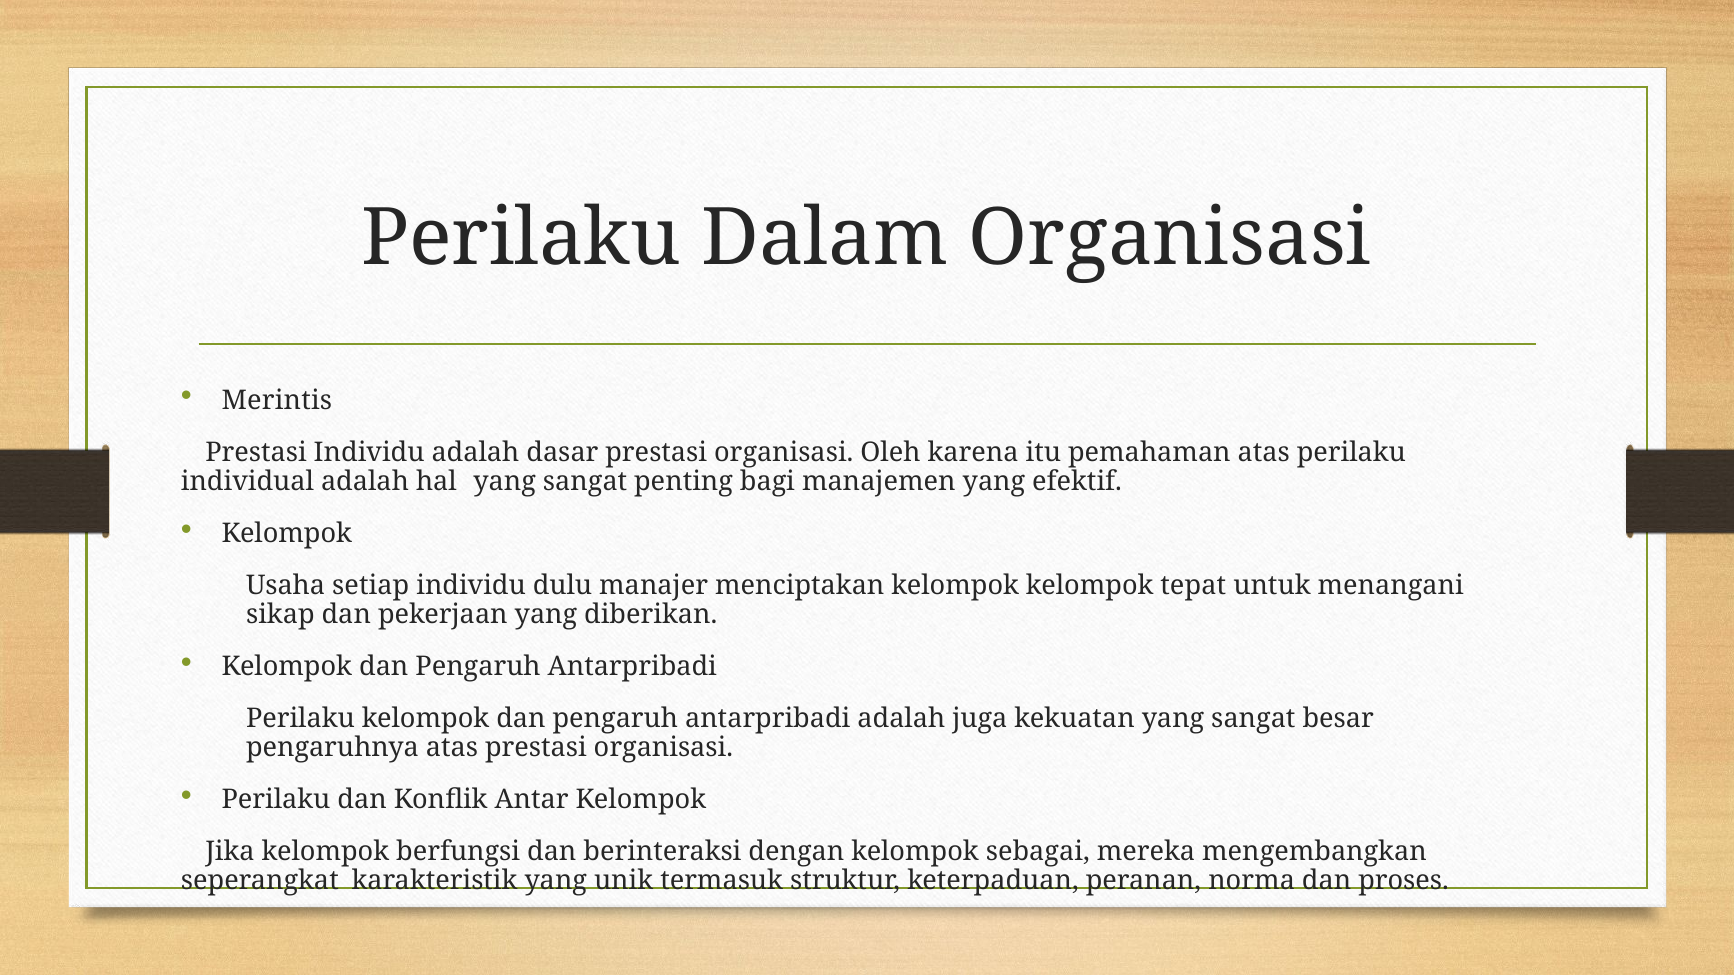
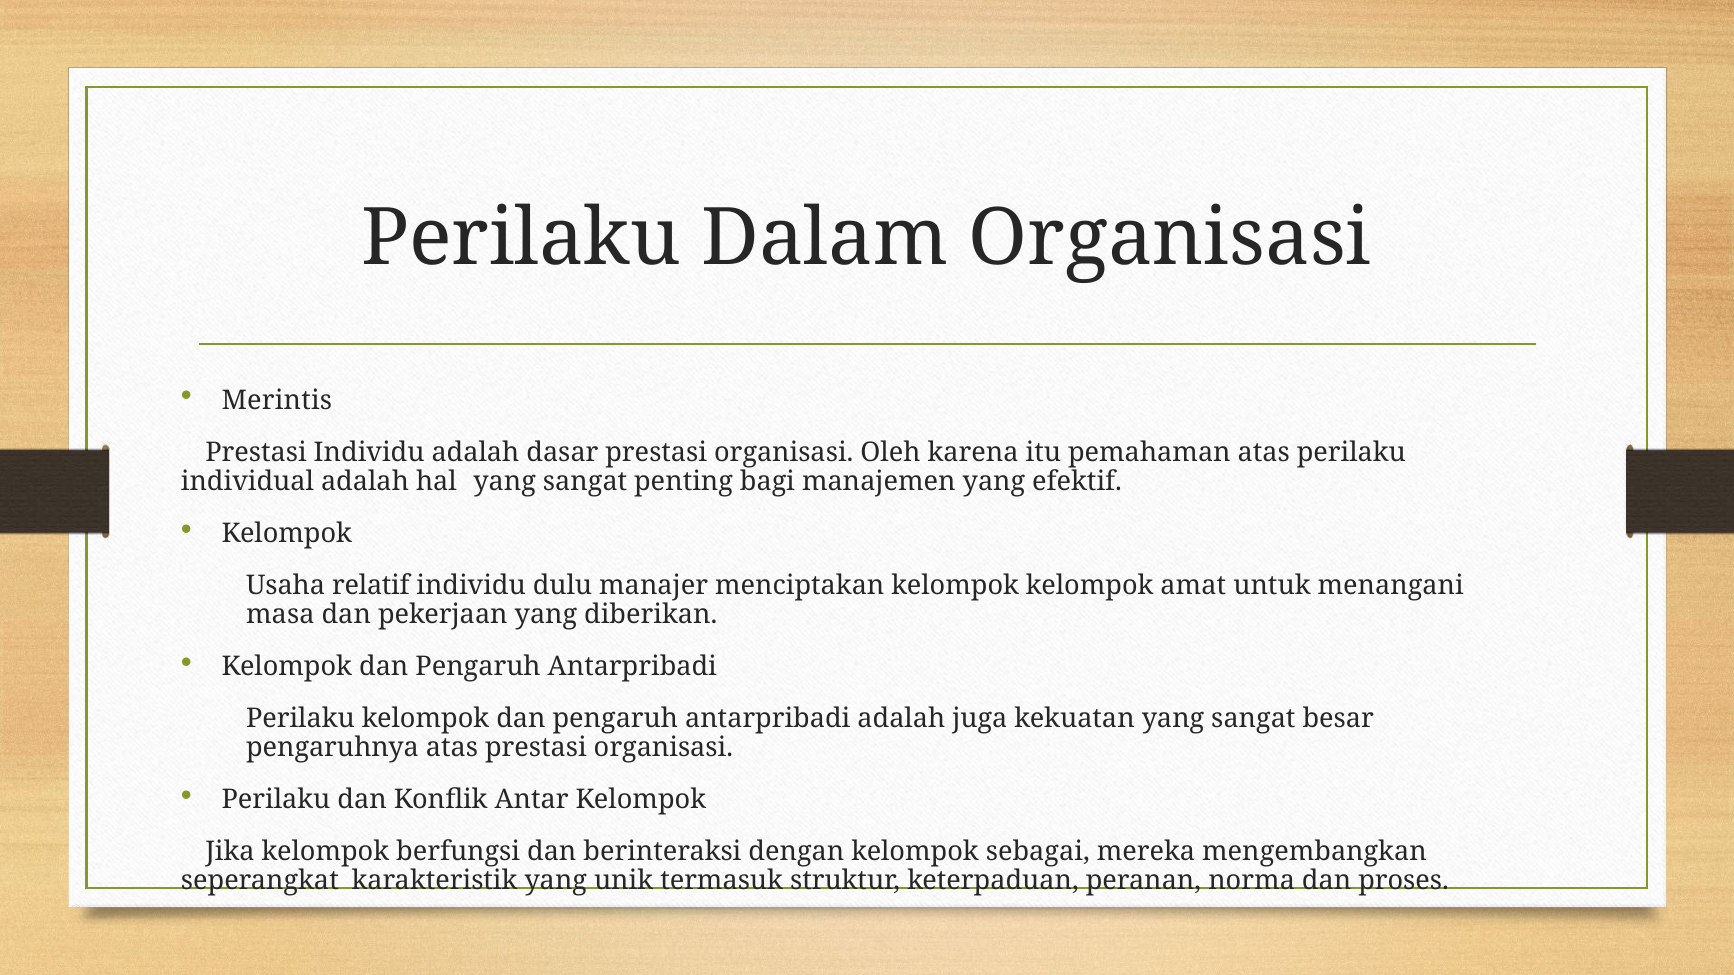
setiap: setiap -> relatif (371, 586)
tepat: tepat -> amat (1193, 586)
sikap: sikap -> masa (280, 615)
